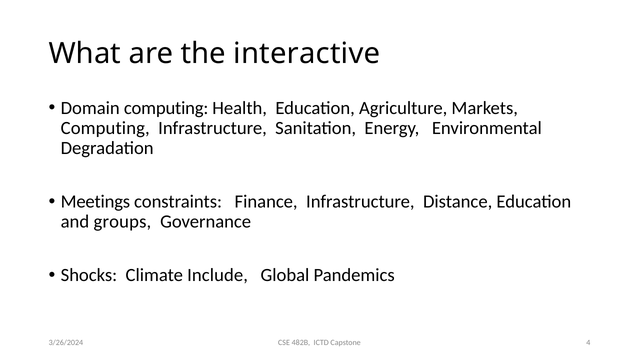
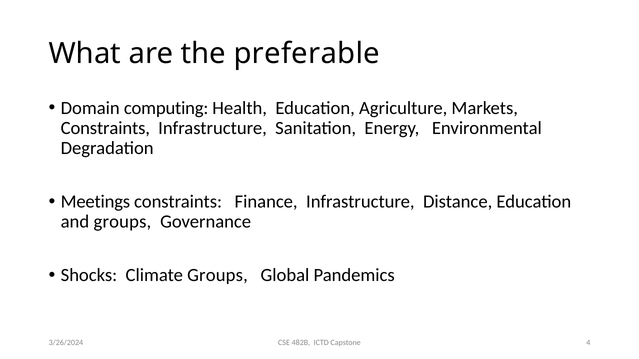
interactive: interactive -> preferable (307, 54)
Computing: Computing -> Constraints (105, 128)
Climate Include: Include -> Groups (218, 276)
